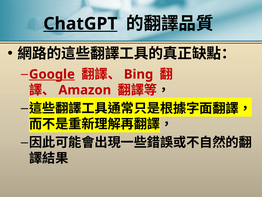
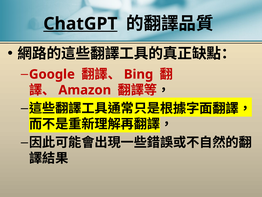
Google underline: present -> none (52, 74)
